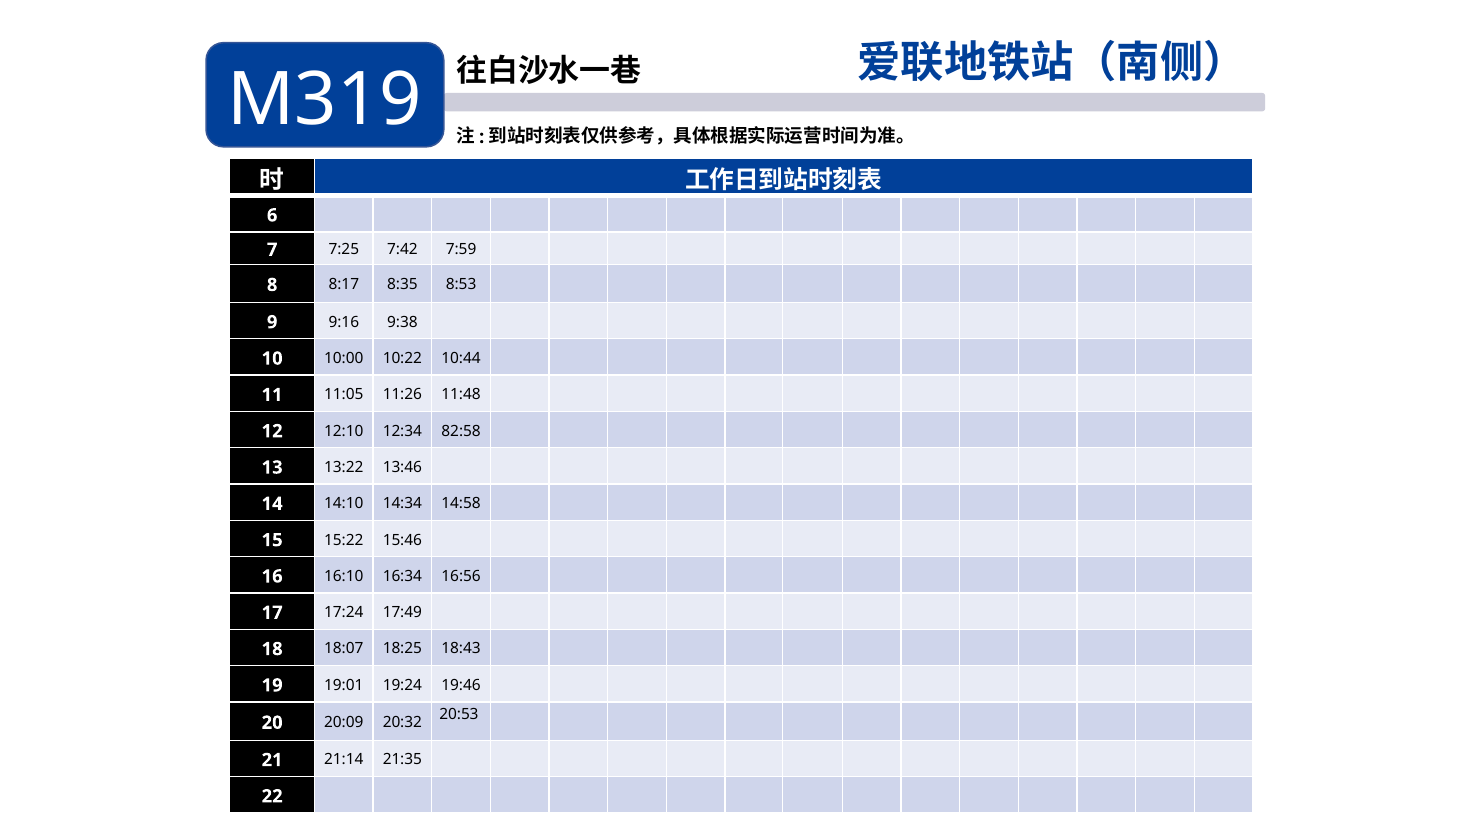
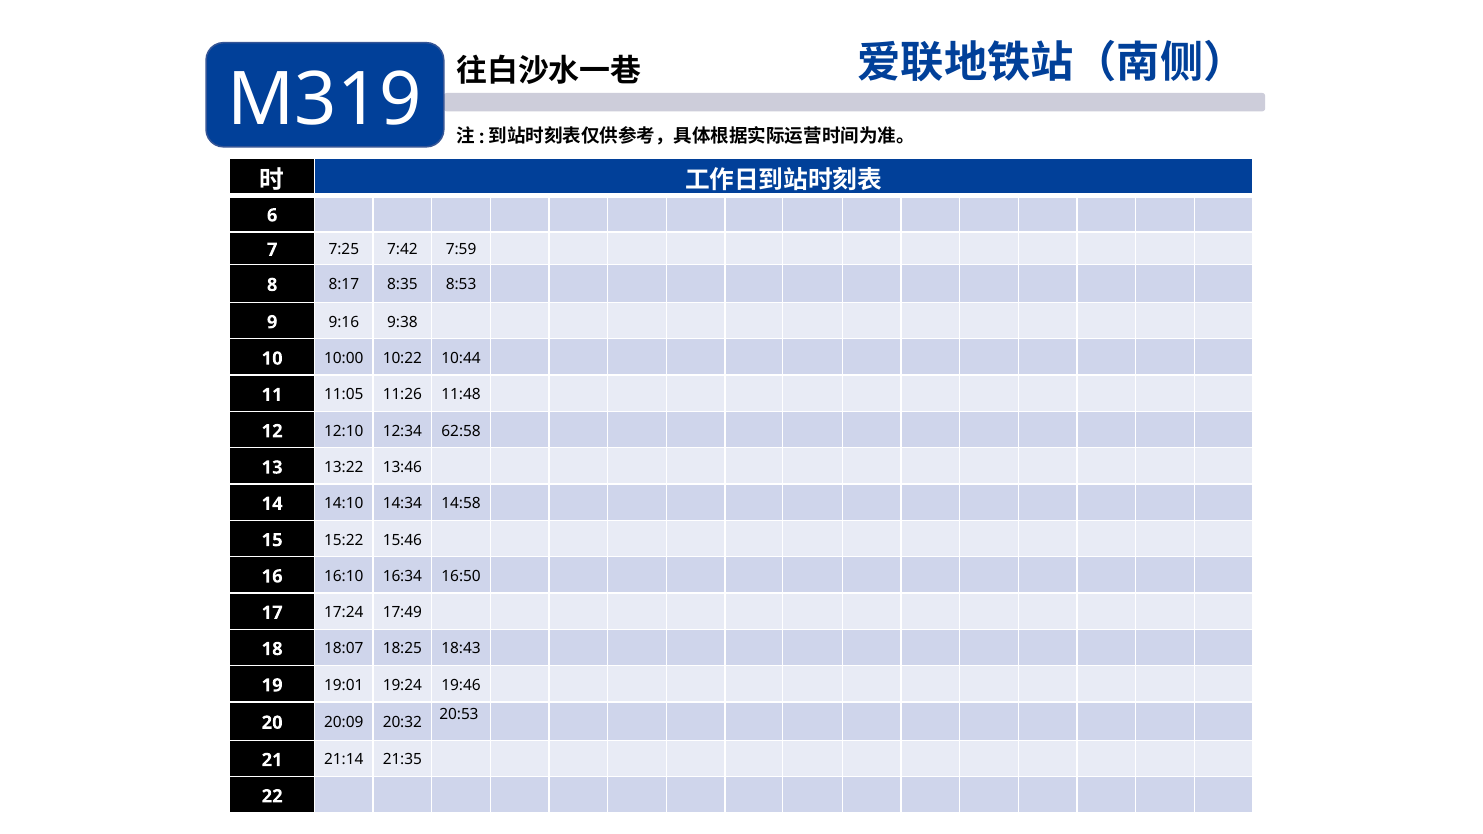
82:58: 82:58 -> 62:58 (461, 431)
16:56: 16:56 -> 16:50 (461, 576)
